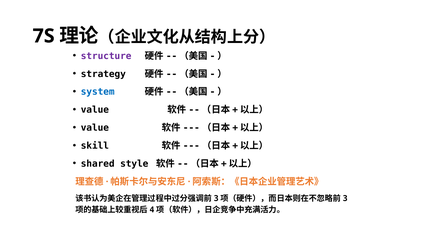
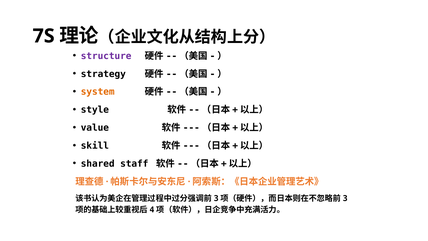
system colour: blue -> orange (98, 92)
value: value -> style (95, 110)
style: style -> staff (134, 164)
